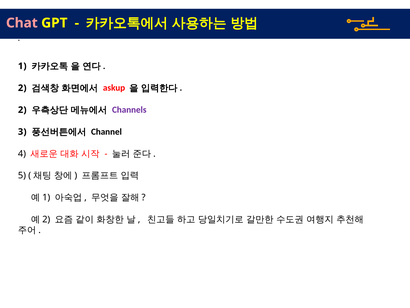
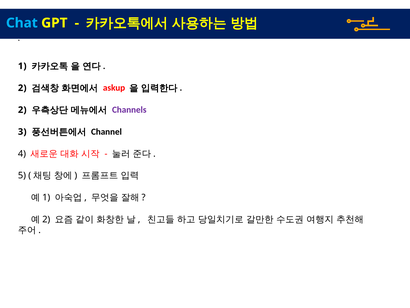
Chat colour: pink -> light blue (22, 23)
